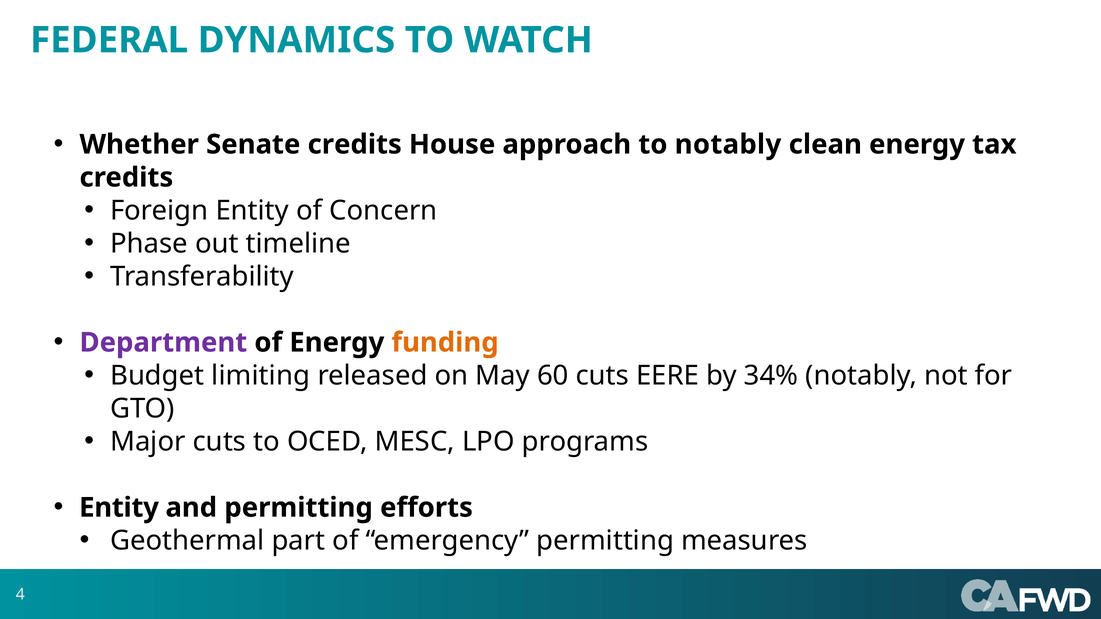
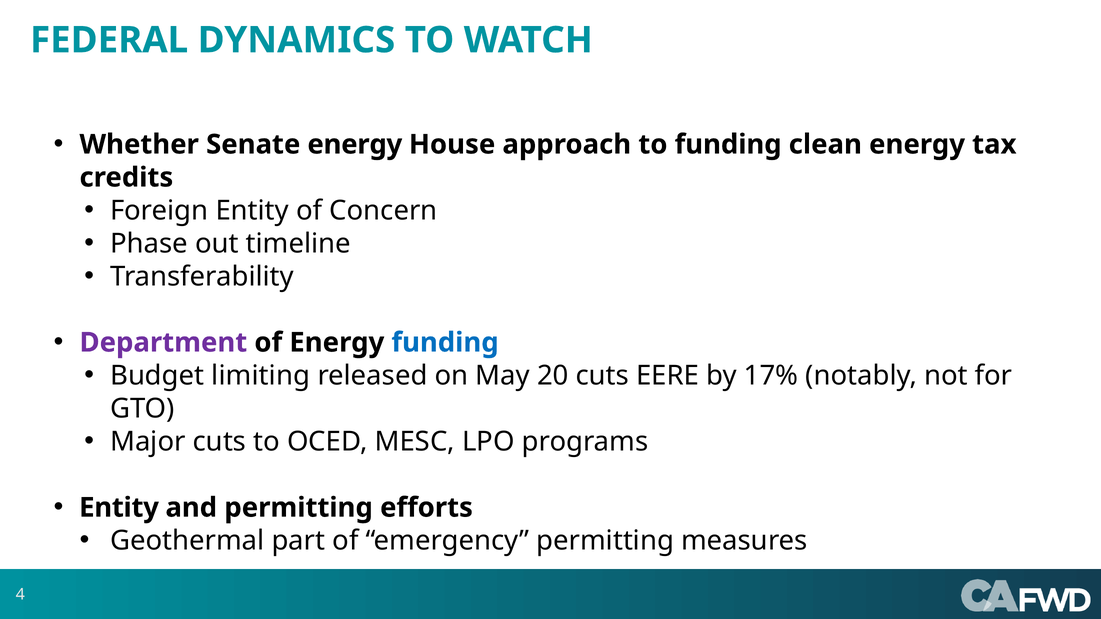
Senate credits: credits -> energy (355, 145)
to notably: notably -> funding (728, 145)
funding colour: orange -> blue (445, 343)
60: 60 -> 20 (553, 376)
34%: 34% -> 17% (771, 376)
